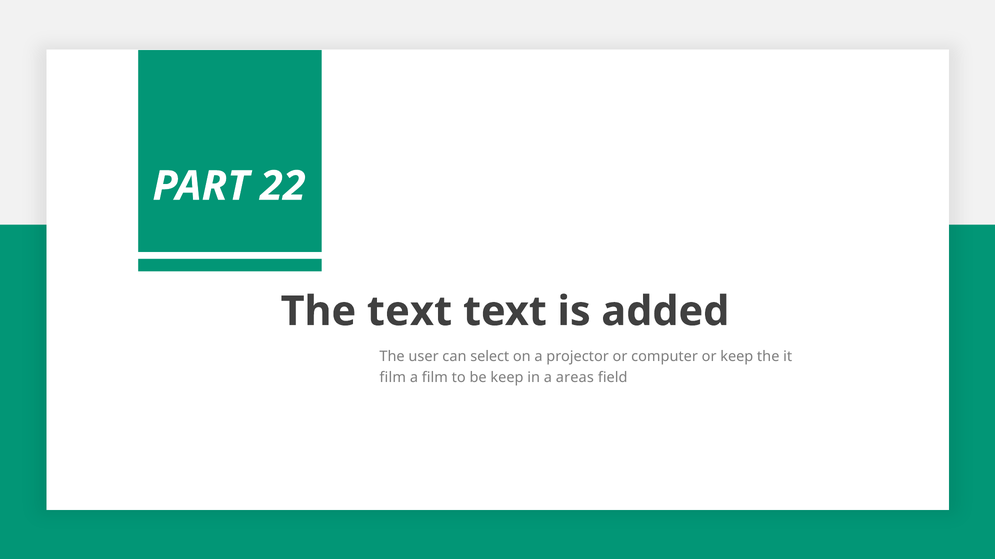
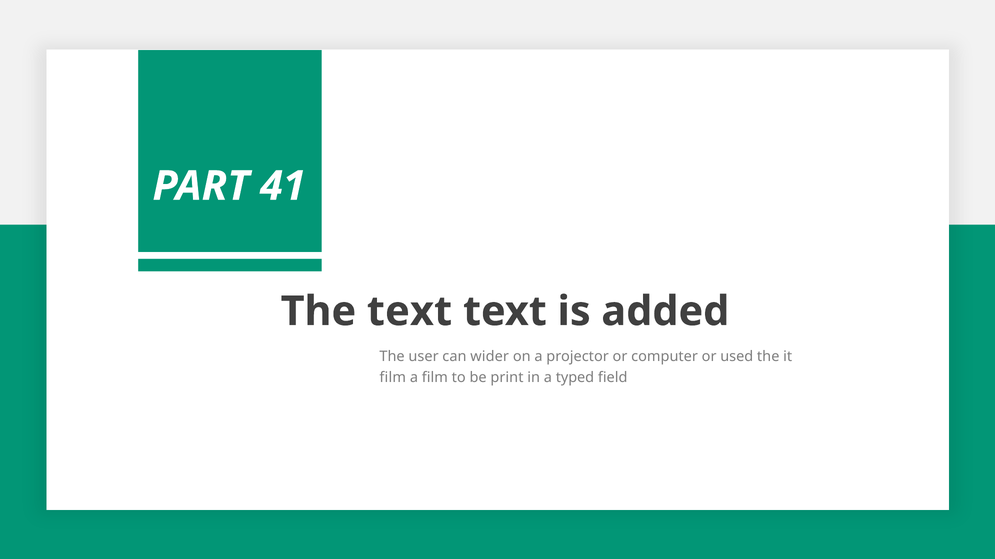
22: 22 -> 41 (283, 186)
select: select -> wider (490, 357)
or keep: keep -> used (737, 357)
be keep: keep -> print (507, 378)
areas: areas -> typed (575, 378)
